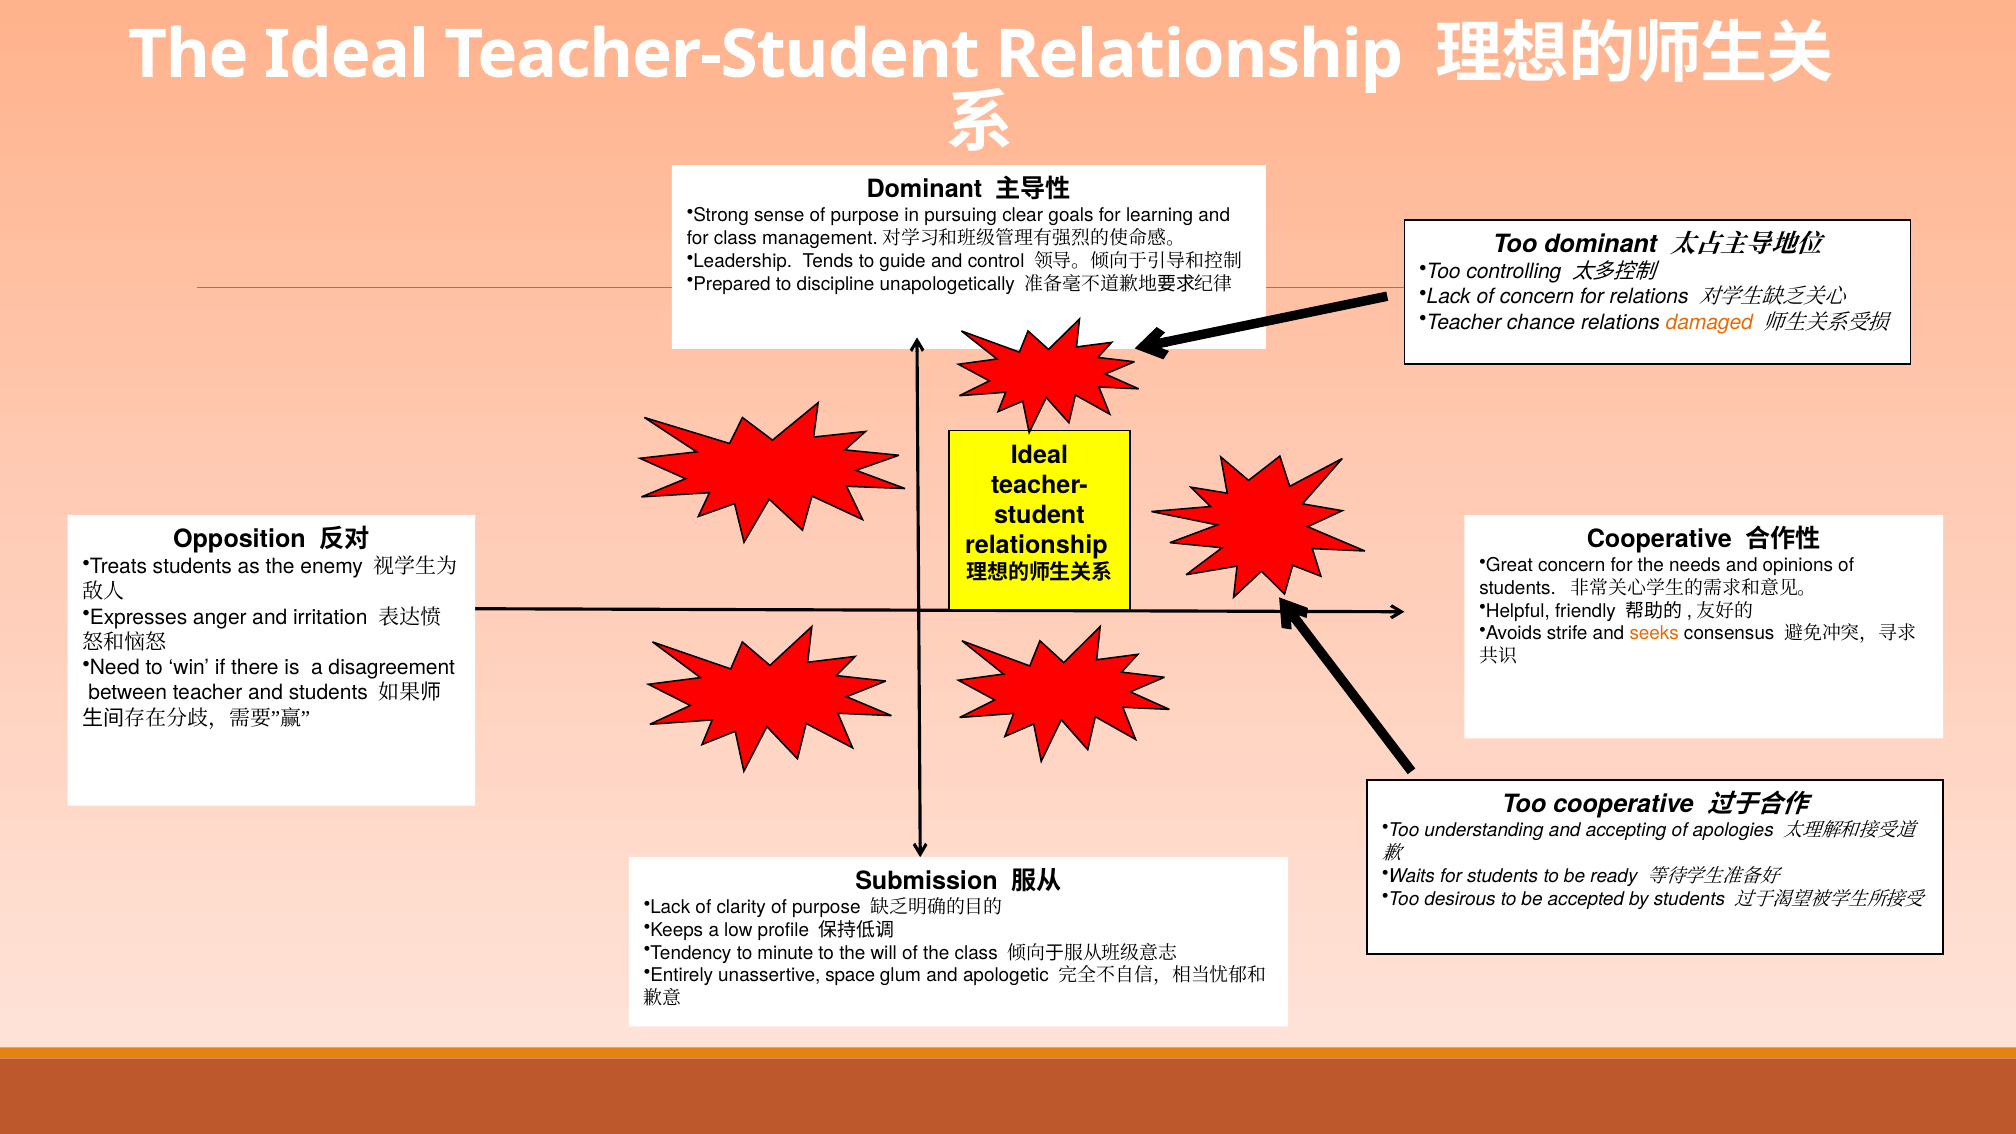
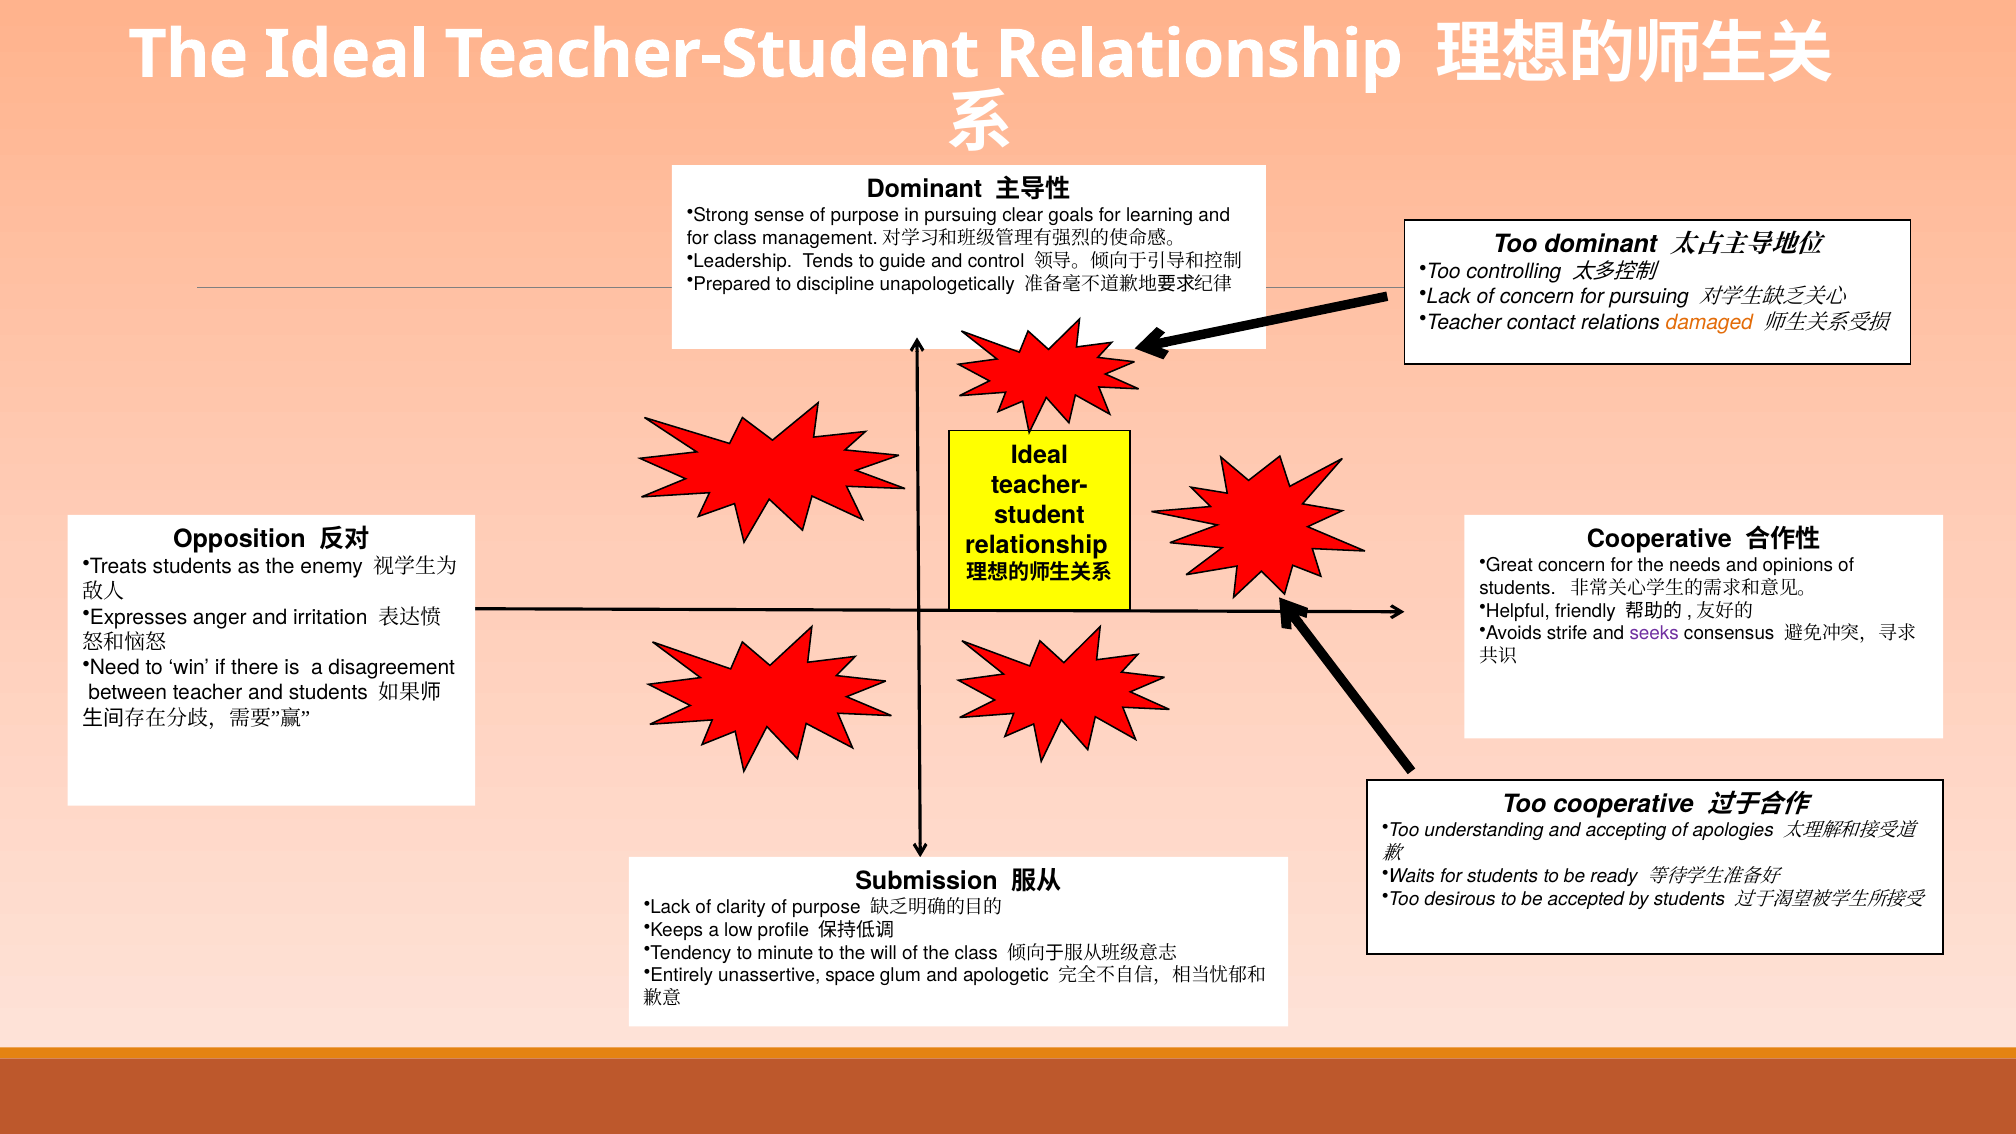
for relations: relations -> pursuing (1649, 297)
chance: chance -> contact (1541, 322)
seeks colour: orange -> purple (1654, 634)
